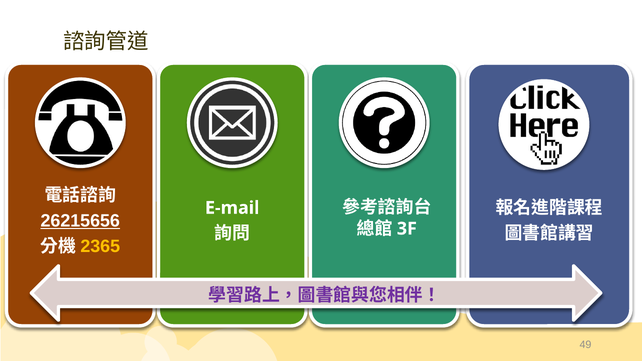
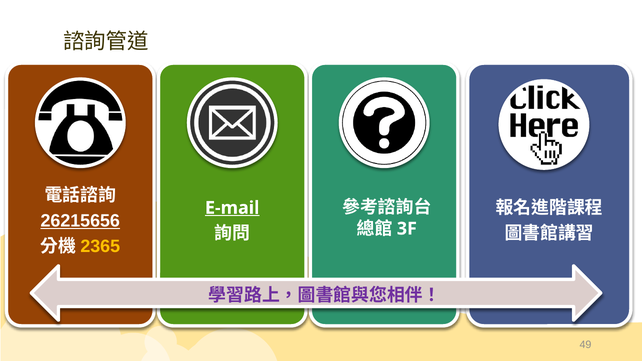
E-mail underline: none -> present (232, 208)
